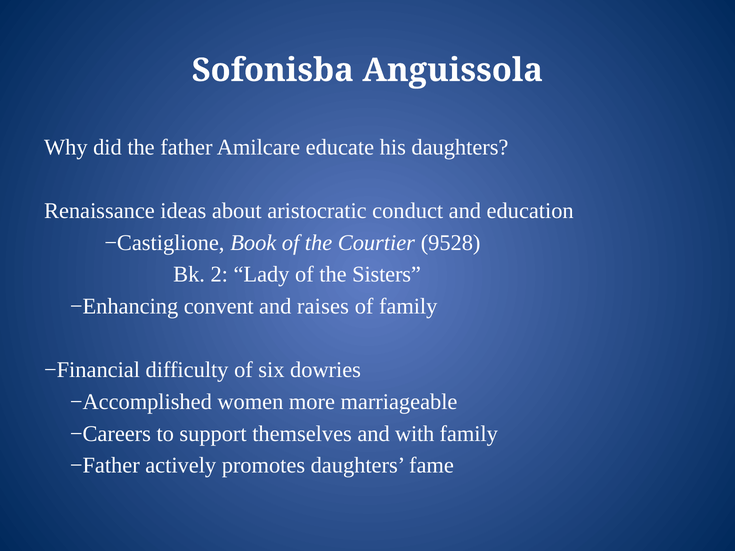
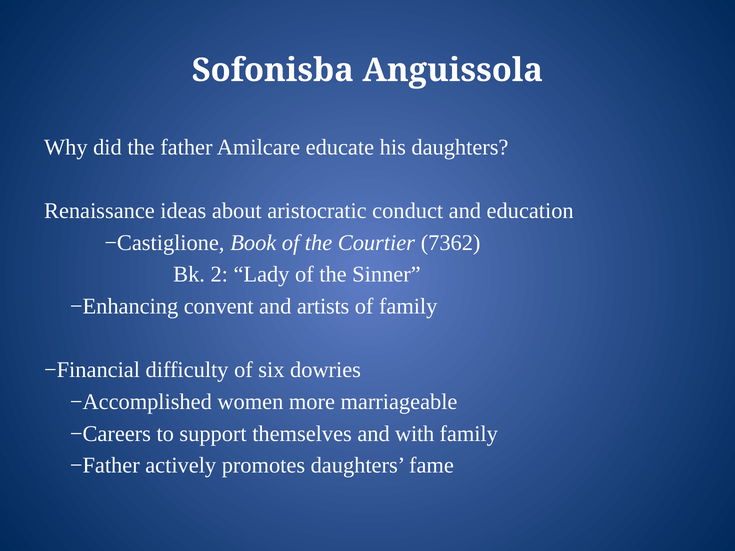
9528: 9528 -> 7362 (451, 243)
Sisters: Sisters -> Sinner (386, 275)
raises: raises -> artists (323, 306)
